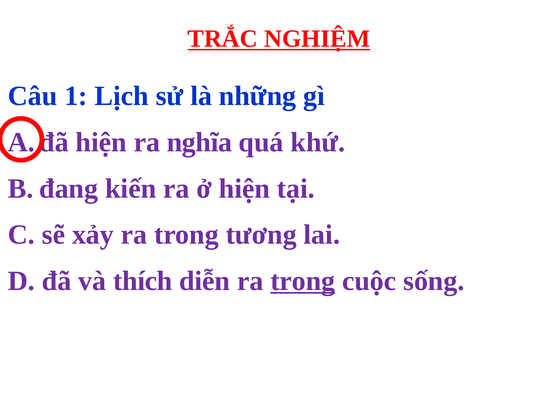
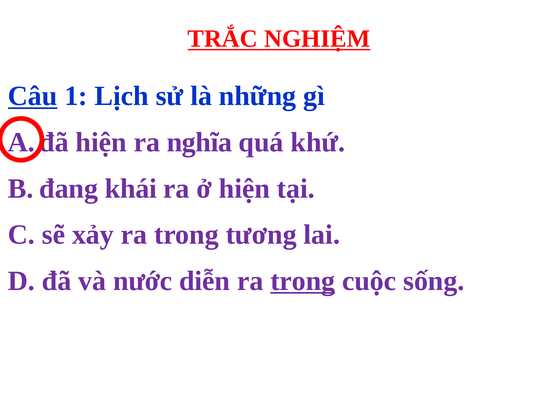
Câu underline: none -> present (33, 96)
kiến: kiến -> khái (131, 189)
thích: thích -> nước (143, 281)
